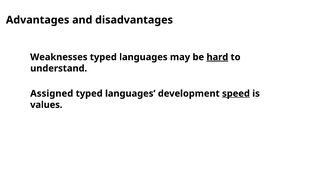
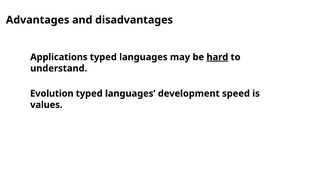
Weaknesses: Weaknesses -> Applications (59, 57)
Assigned: Assigned -> Evolution (52, 94)
speed underline: present -> none (236, 94)
